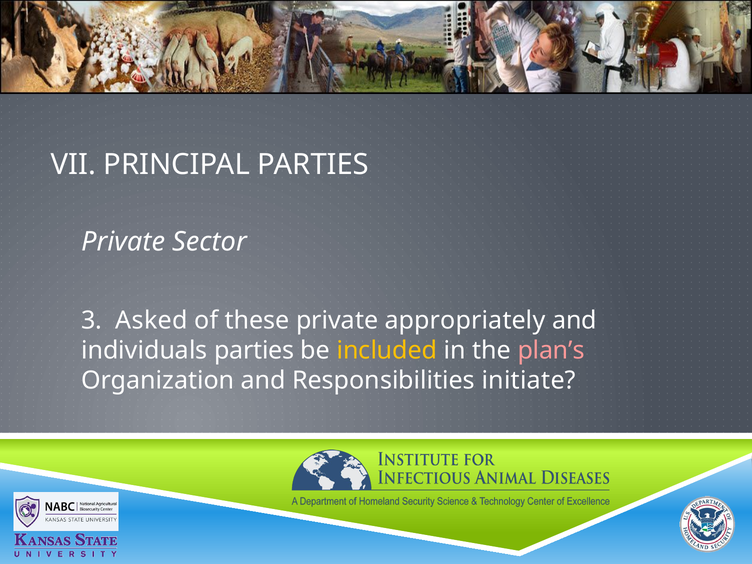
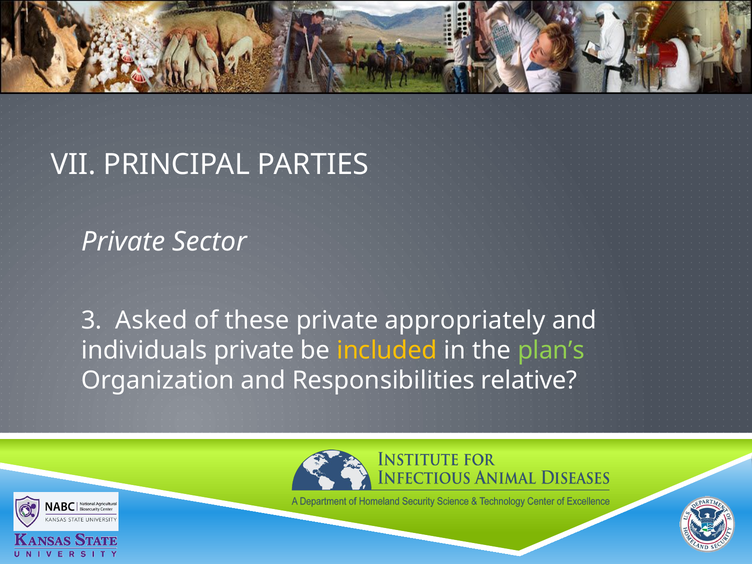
individuals parties: parties -> private (254, 351)
plan’s colour: pink -> light green (551, 351)
initiate: initiate -> relative (529, 381)
